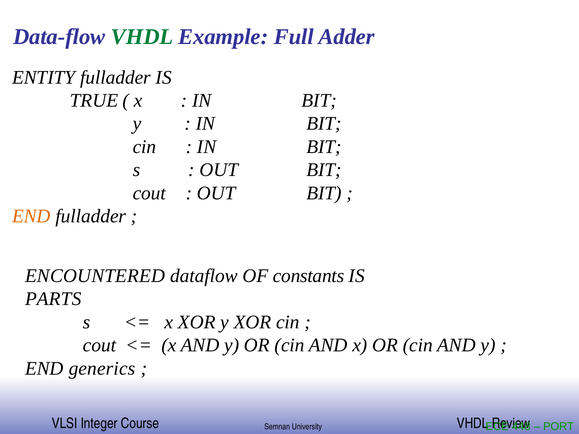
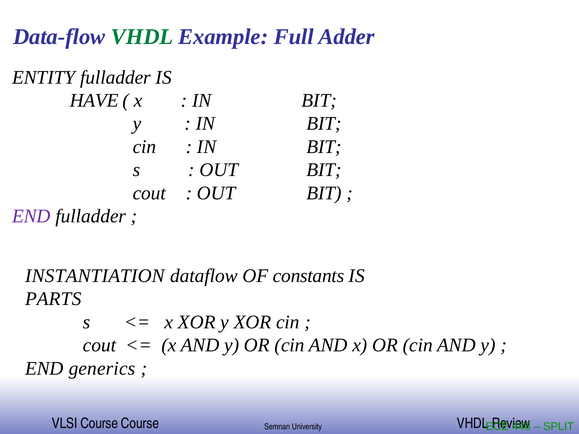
TRUE: TRUE -> HAVE (94, 101)
END colour: orange -> purple (31, 216)
ENCOUNTERED: ENCOUNTERED -> INSTANTIATION (95, 276)
Integer: Integer -> Course (99, 424)
PORT: PORT -> SPLIT (559, 427)
